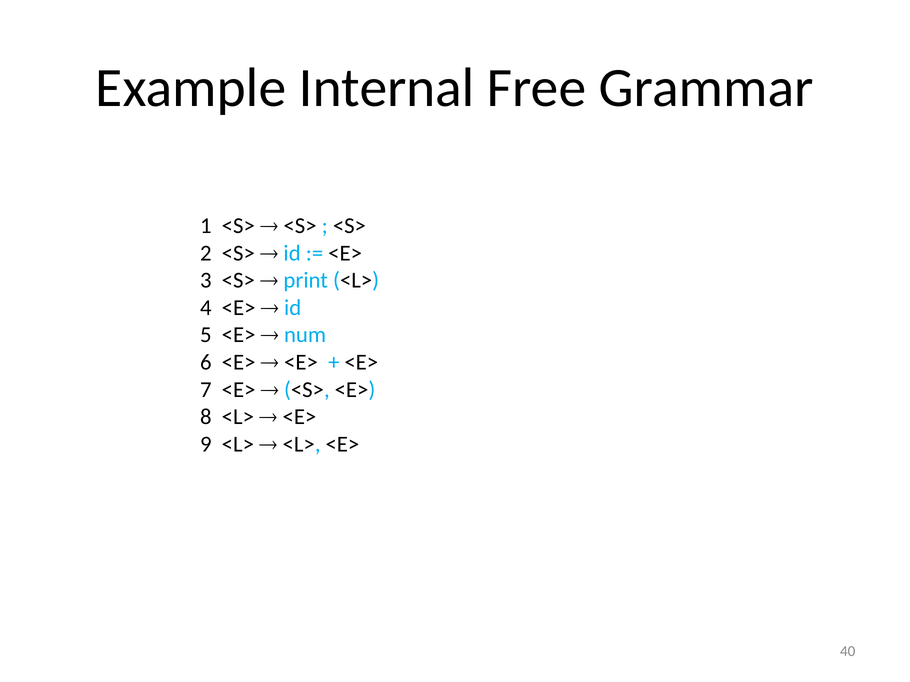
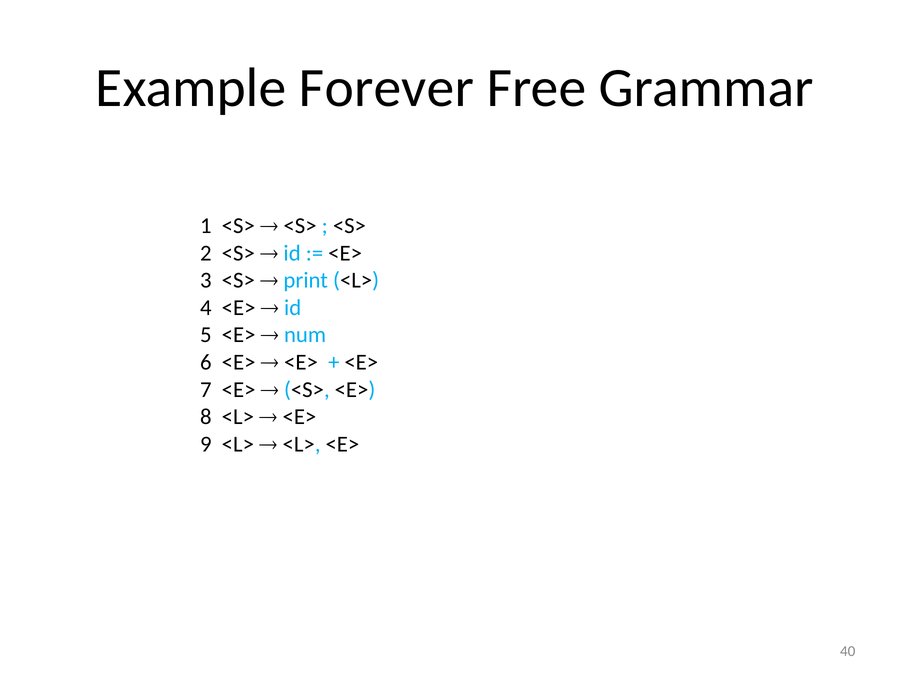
Internal: Internal -> Forever (386, 88)
